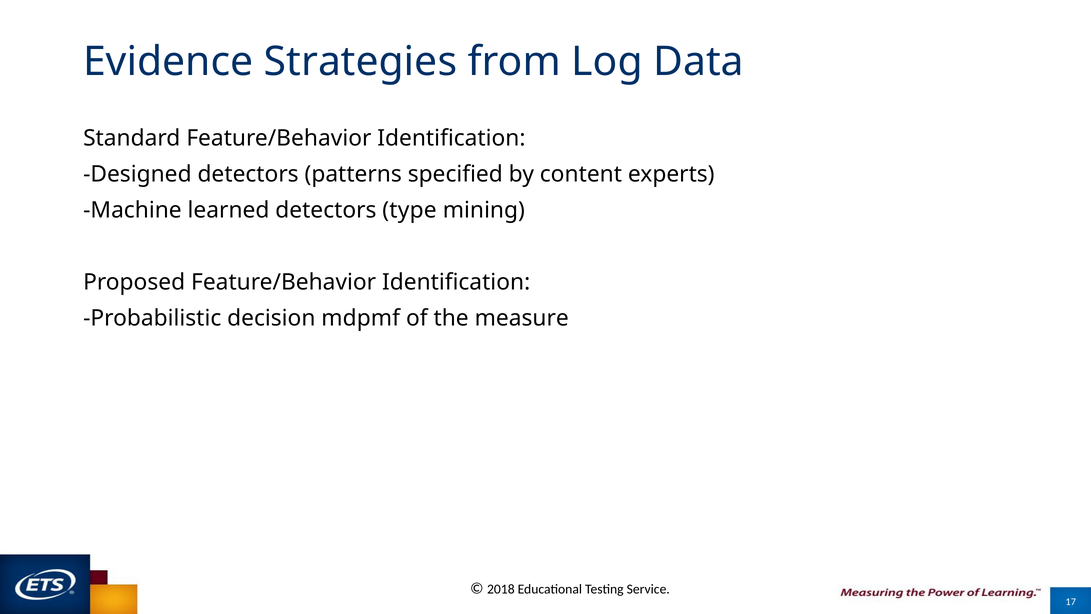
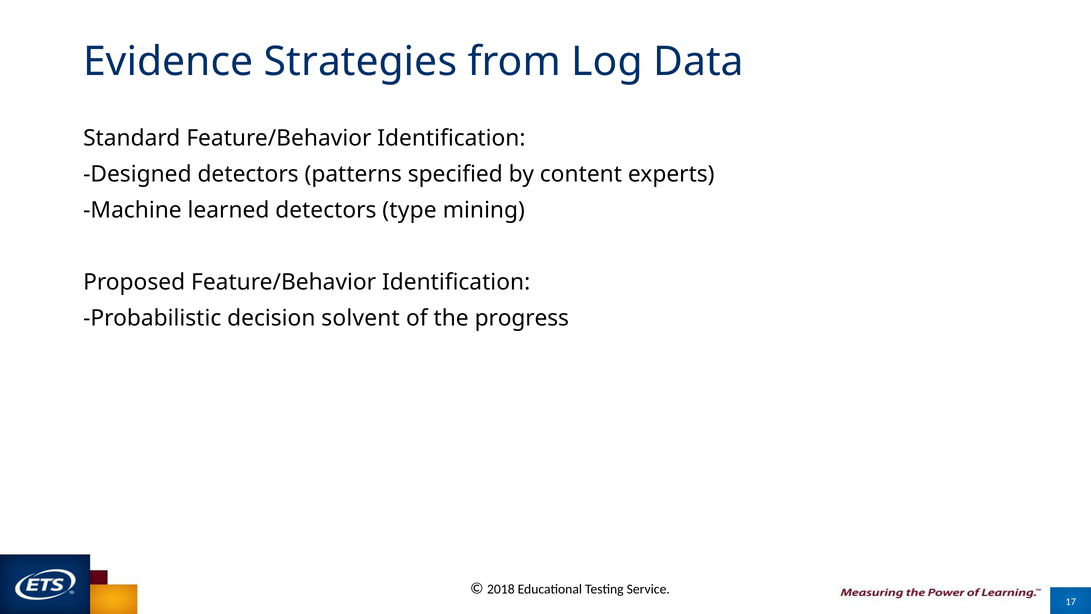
mdpmf: mdpmf -> solvent (361, 318)
measure: measure -> progress (522, 318)
